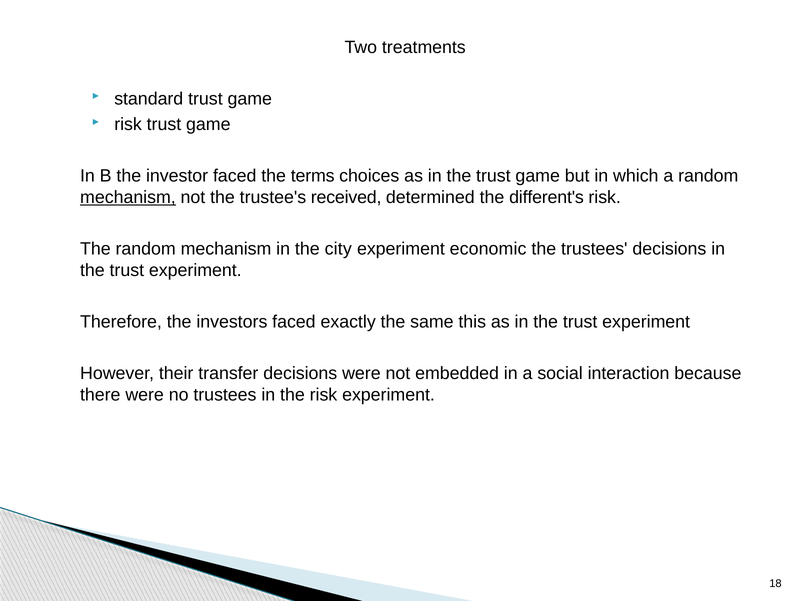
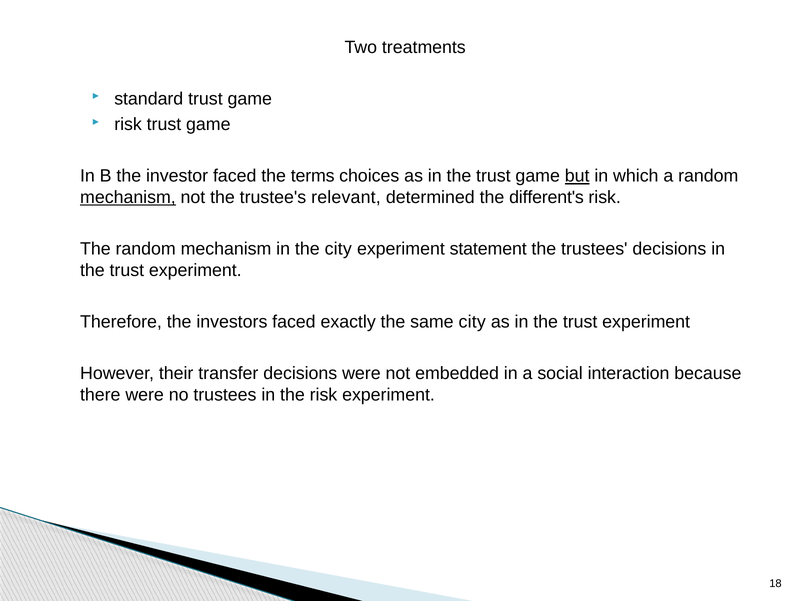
but underline: none -> present (577, 176)
received: received -> relevant (346, 197)
economic: economic -> statement (488, 249)
same this: this -> city (472, 322)
